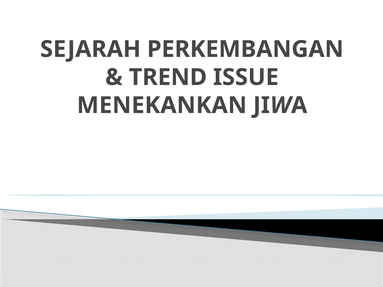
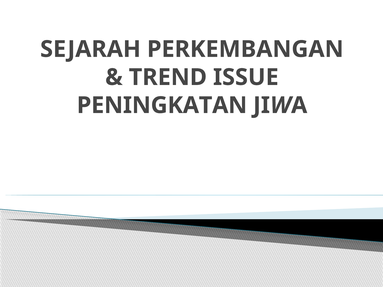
MENEKANKAN: MENEKANKAN -> PENINGKATAN (162, 105)
